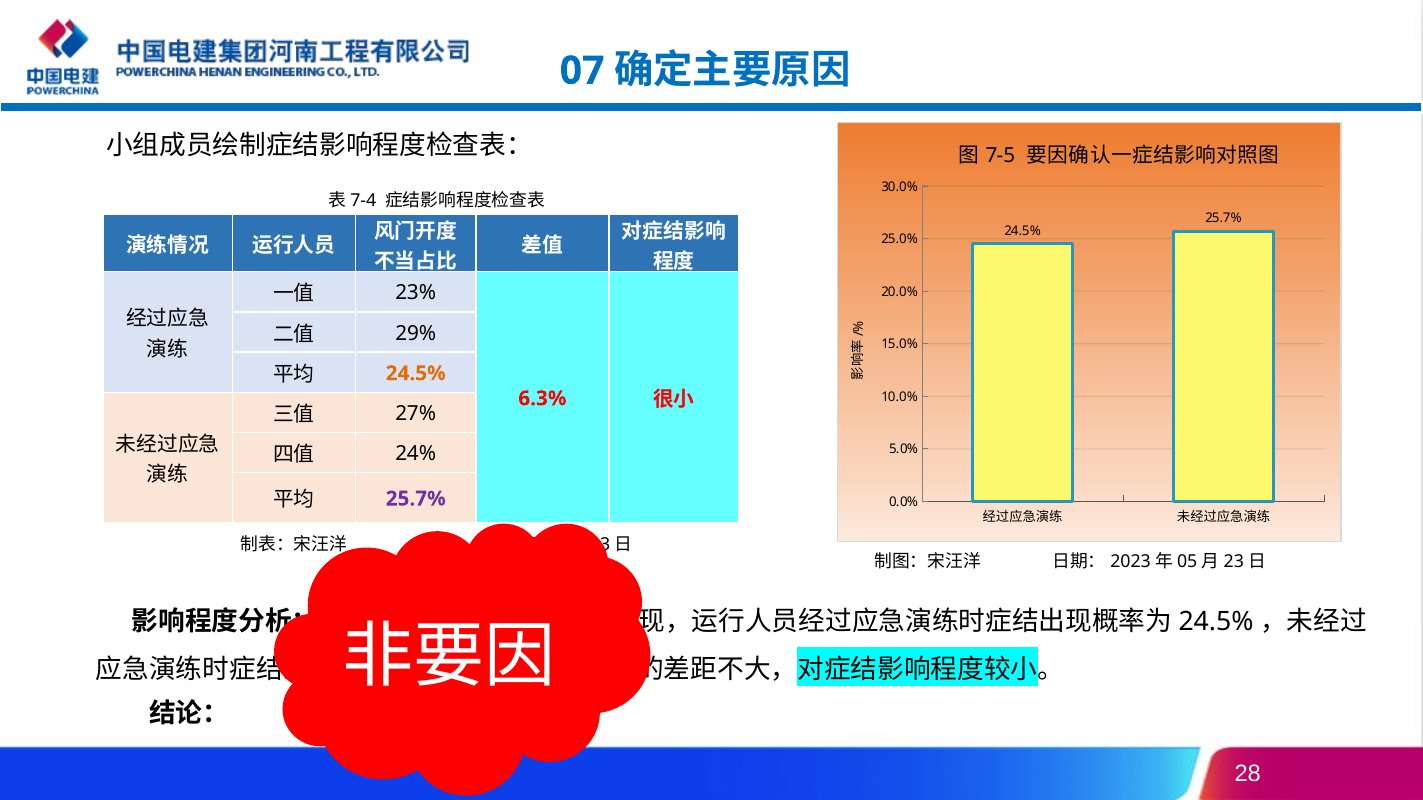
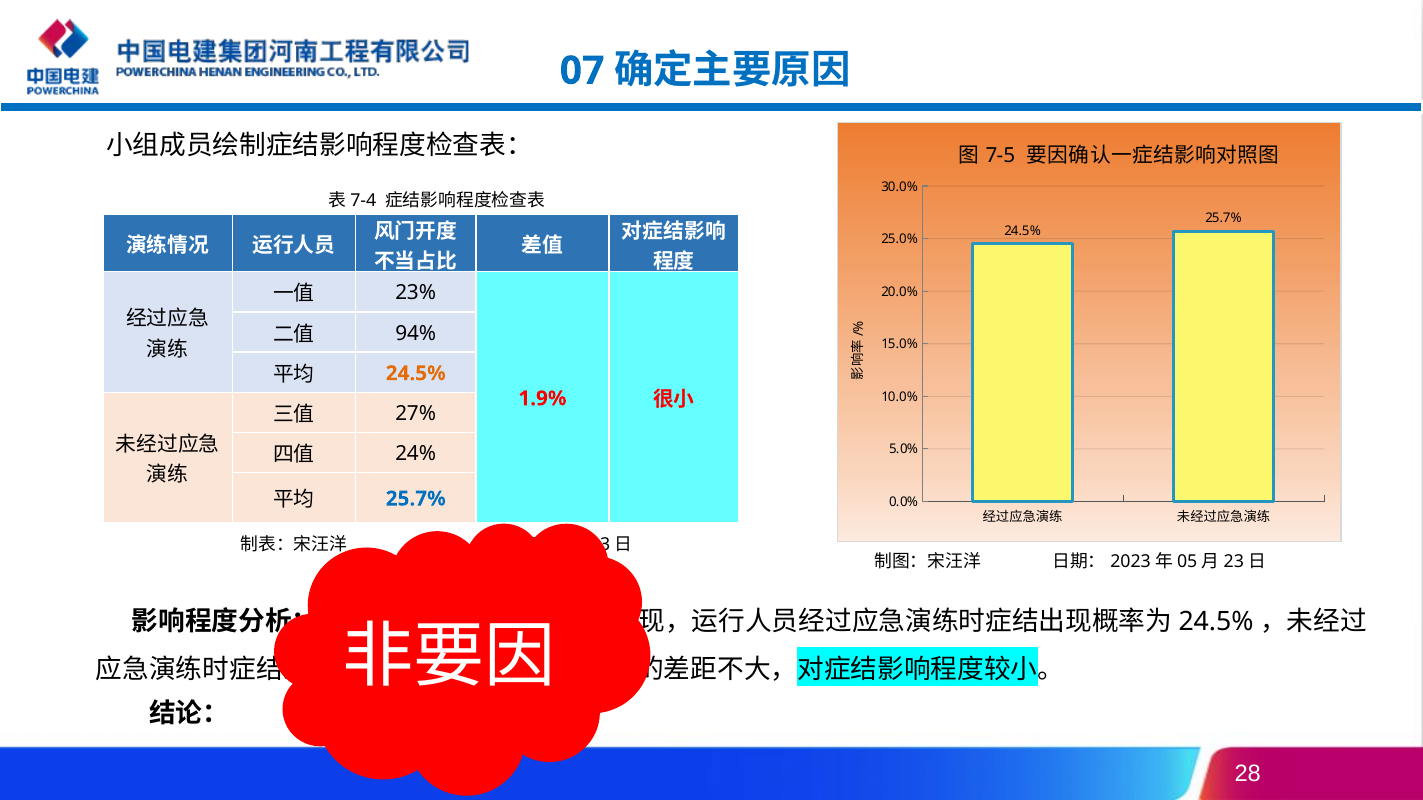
29%: 29% -> 94% (416, 333)
6.3%: 6.3% -> 1.9% (542, 399)
25.7% colour: purple -> blue (416, 499)
